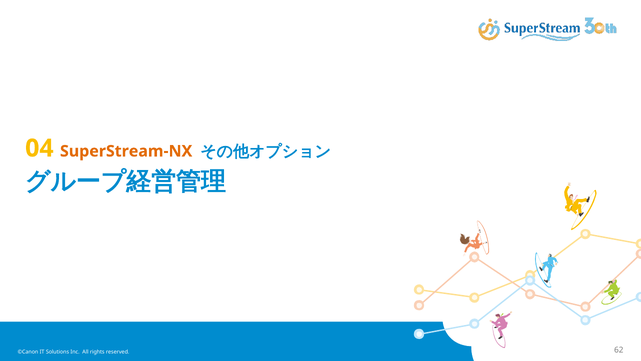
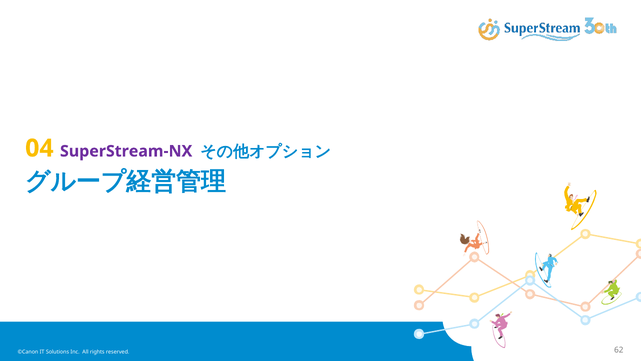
SuperStream-NX colour: orange -> purple (126, 151)
